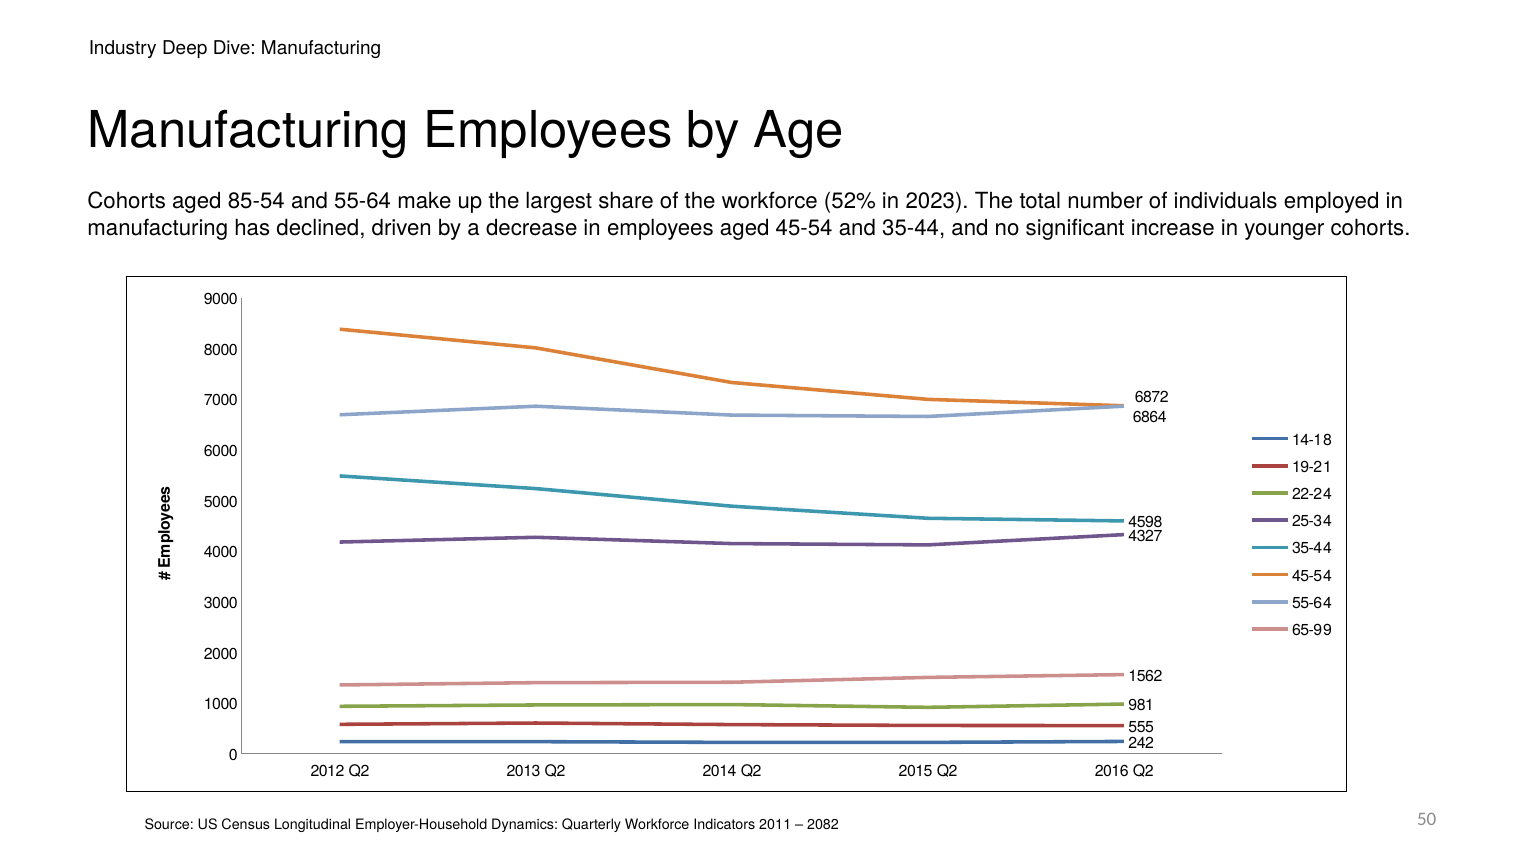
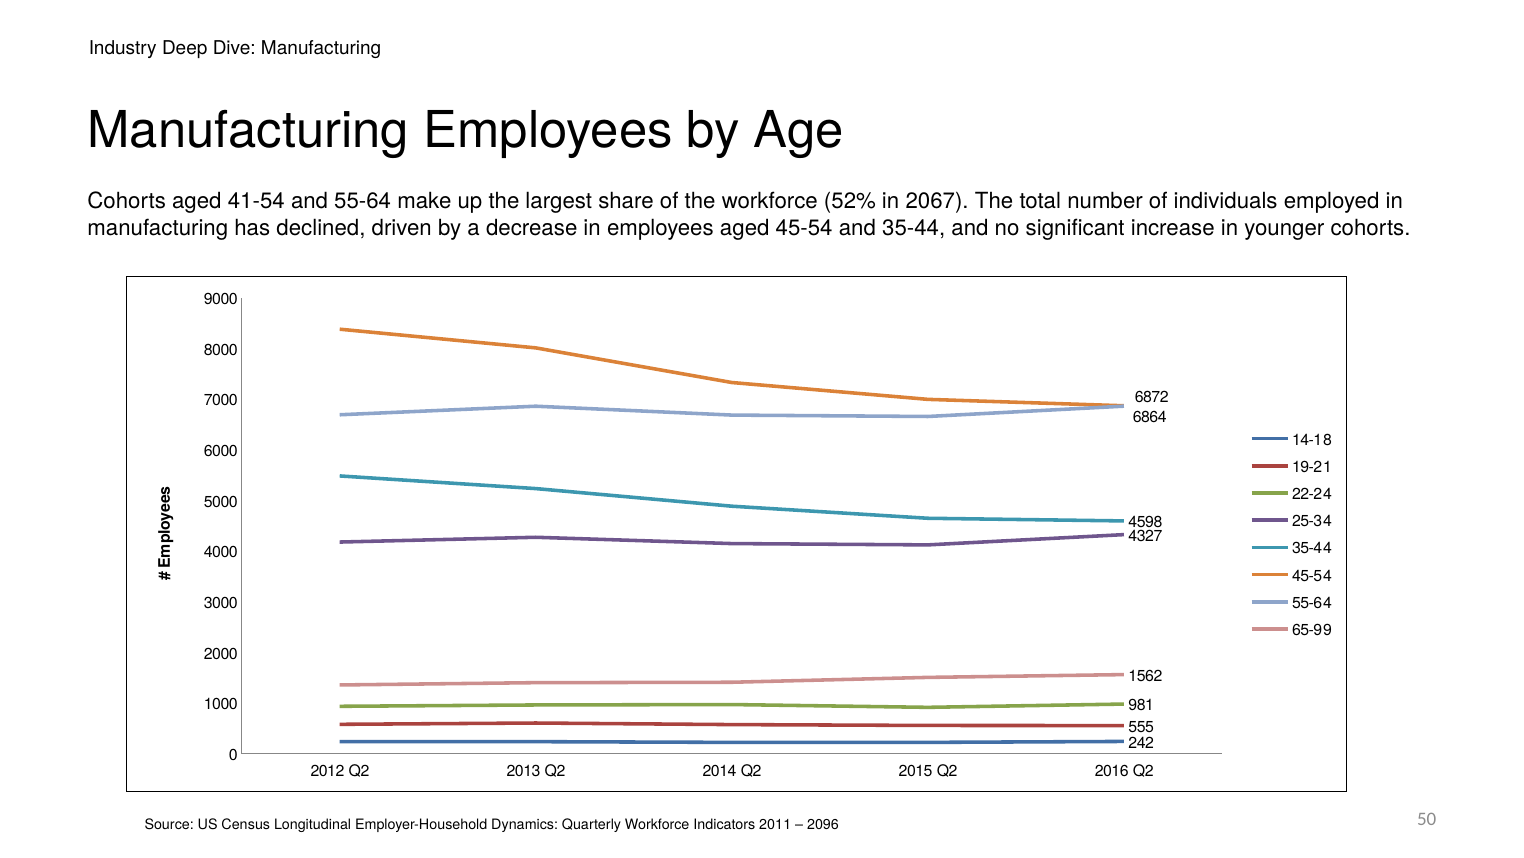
85-54: 85-54 -> 41-54 (256, 202)
2023: 2023 -> 2067 (937, 202)
2082: 2082 -> 2096 (823, 825)
